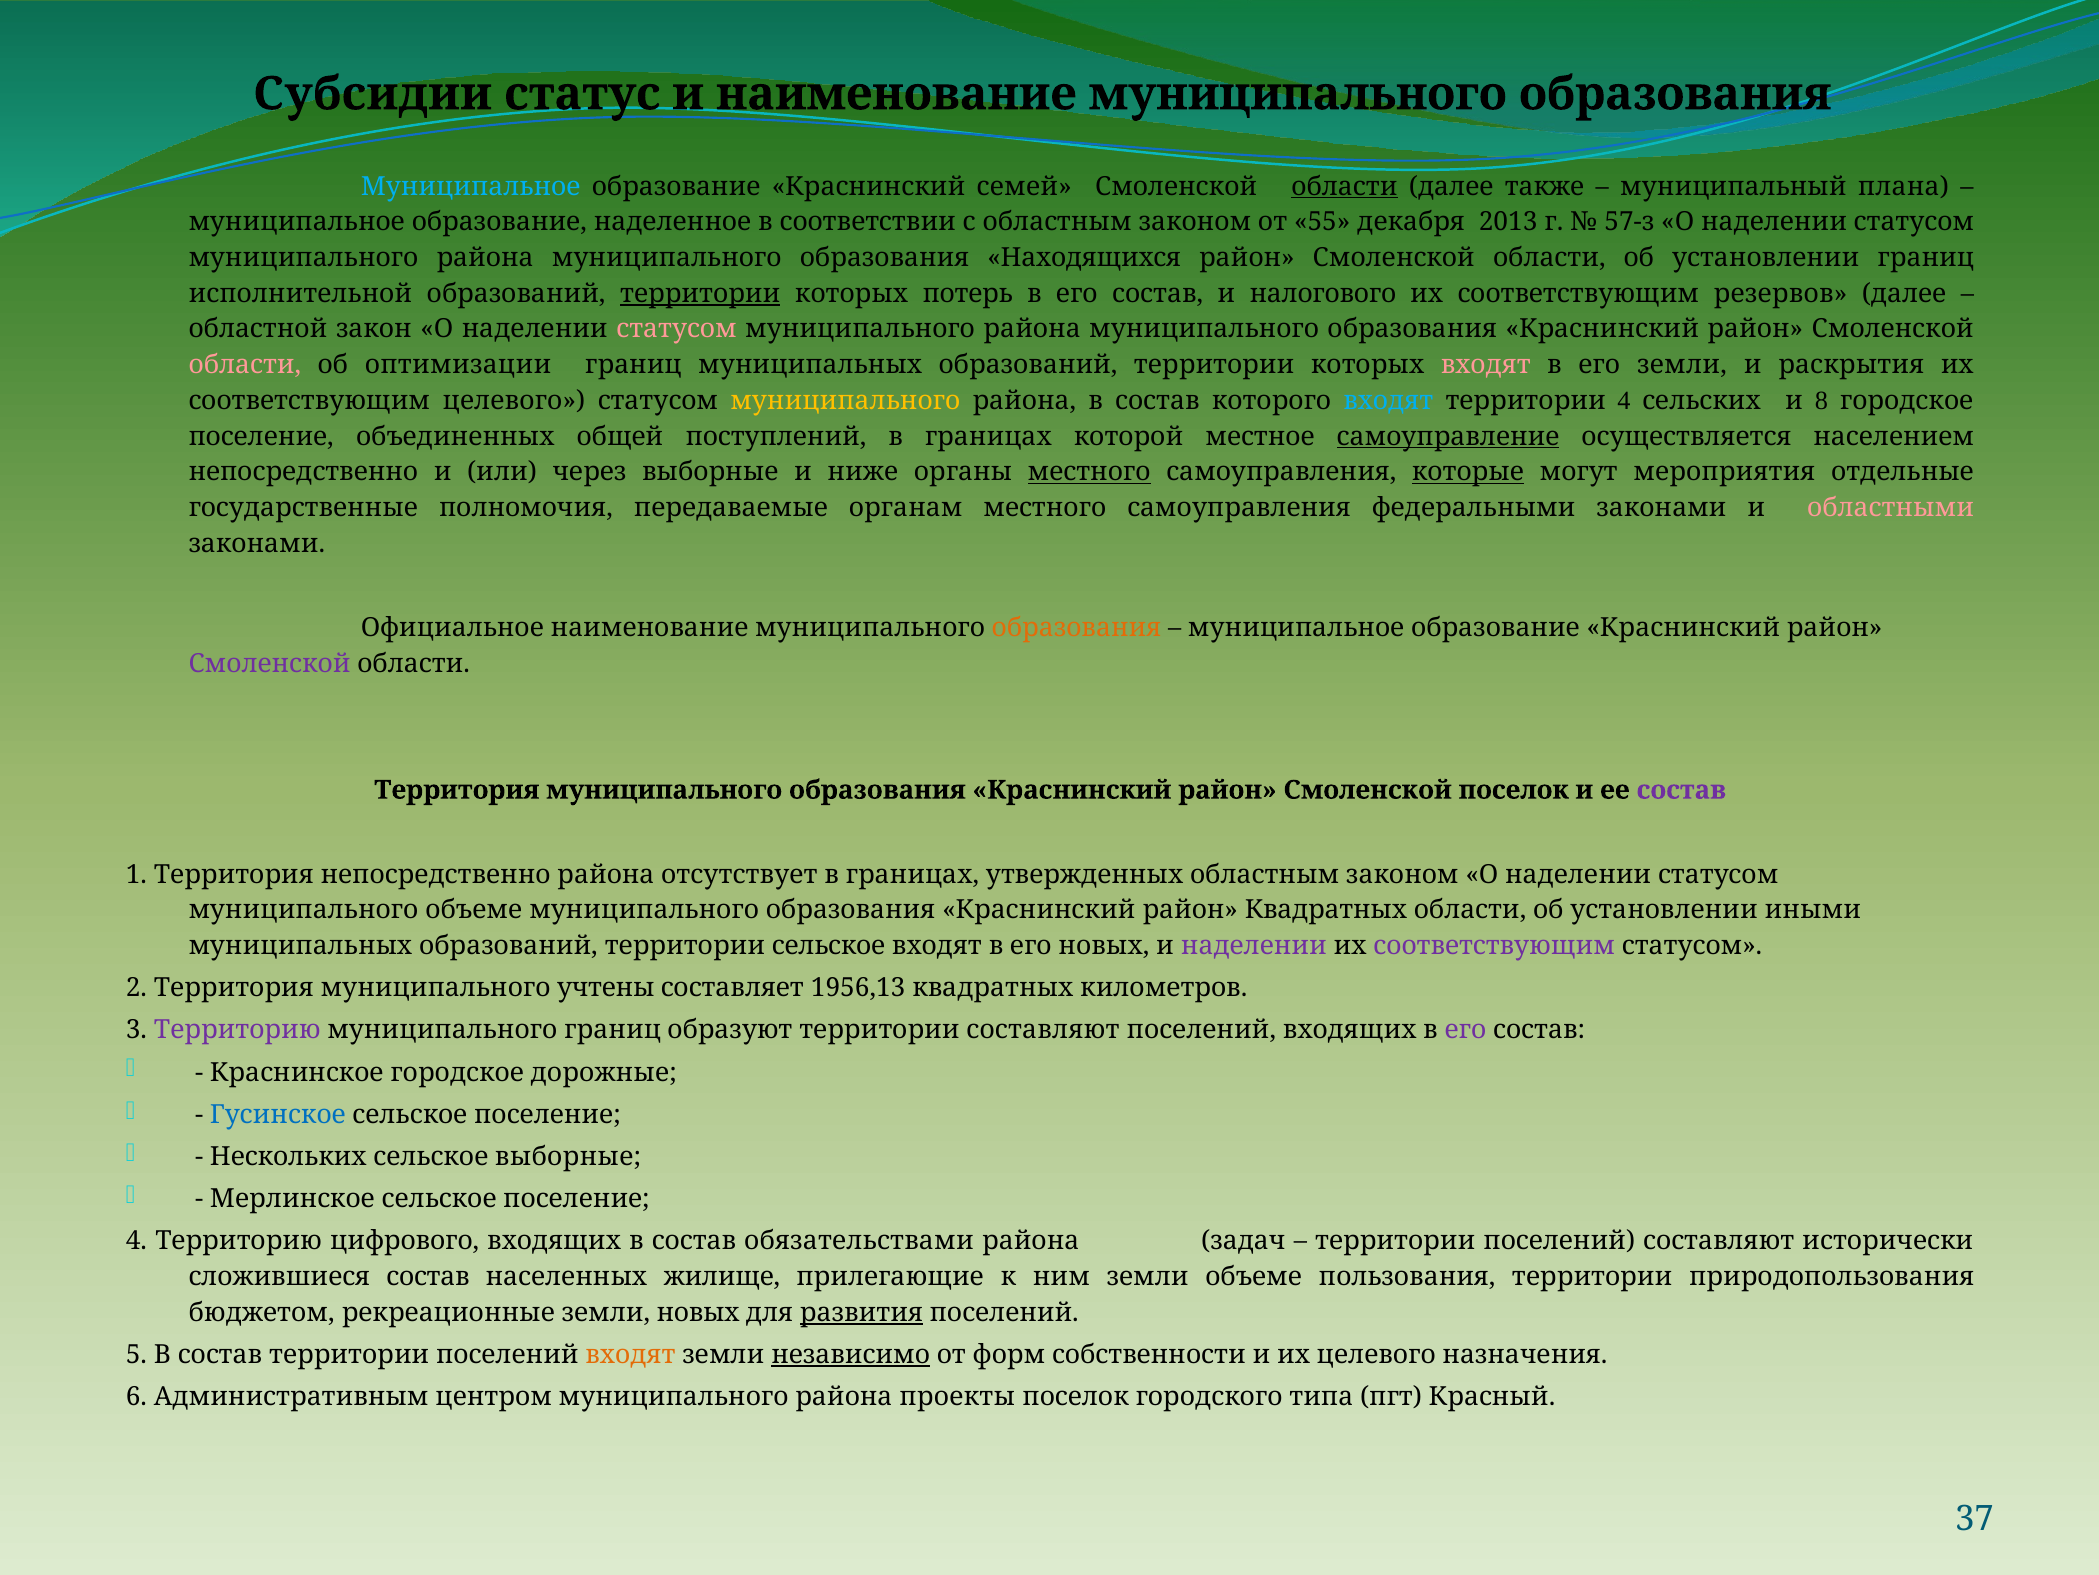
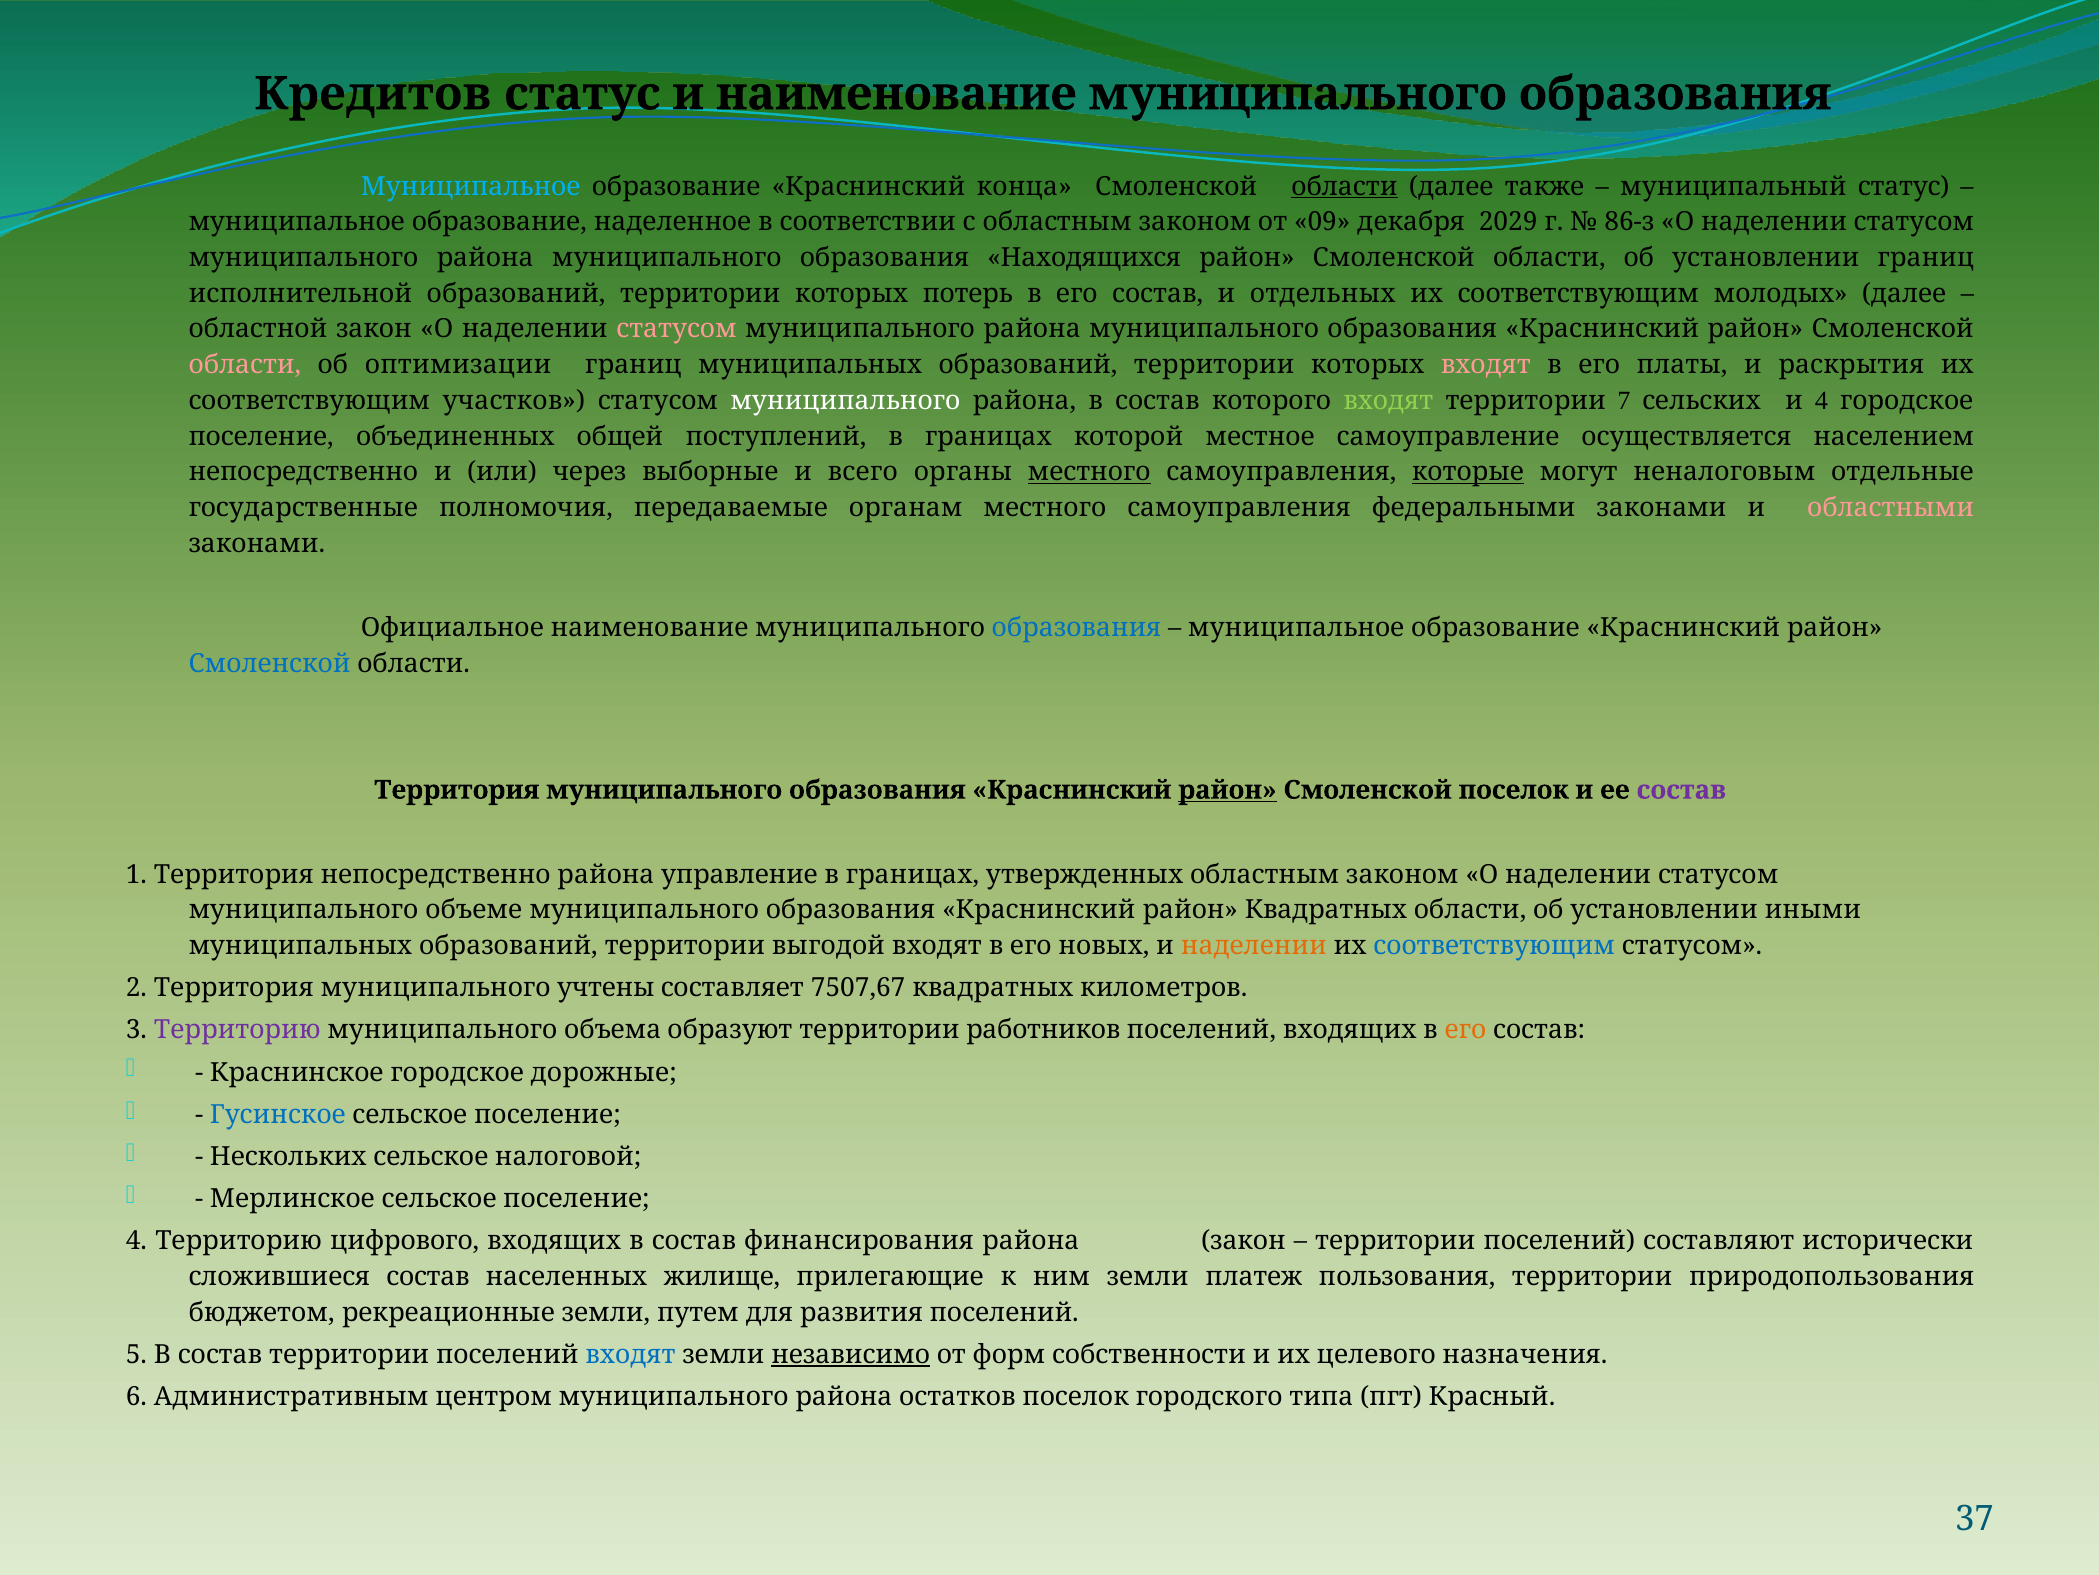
Субсидии: Субсидии -> Кредитов (373, 94)
семей: семей -> конца (1024, 186)
муниципальный плана: плана -> статус (1904, 186)
55: 55 -> 09 (1322, 222)
2013: 2013 -> 2029 (1508, 222)
57-з: 57-з -> 86-з (1629, 222)
территории underline: present -> none (700, 293)
налогового: налогового -> отдельных (1323, 293)
резервов: резервов -> молодых (1781, 293)
его земли: земли -> платы (1682, 365)
соответствующим целевого: целевого -> участков (514, 400)
муниципального colour: yellow -> white (845, 400)
входят colour: light blue -> light green (1388, 400)
территории 4: 4 -> 7 (1624, 400)
и 8: 8 -> 4 (1821, 400)
самоуправление underline: present -> none (1448, 436)
ниже: ниже -> всего (863, 472)
мероприятия: мероприятия -> неналоговым (1724, 472)
образования colour: orange -> blue (1076, 628)
Смоленской colour: purple -> blue (270, 663)
район underline: none -> present (1227, 790)
отсутствует: отсутствует -> управление (739, 874)
территории сельское: сельское -> выгодой (828, 945)
наделении colour: purple -> orange (1254, 945)
соответствующим colour: purple -> blue (1494, 945)
1956,13: 1956,13 -> 7507,67 (858, 988)
муниципального границ: границ -> объема (613, 1030)
территории составляют: составляют -> работников (1043, 1030)
его colour: purple -> orange (1465, 1030)
сельское выборные: выборные -> налоговой (568, 1156)
обязательствами: обязательствами -> финансирования (859, 1240)
района задач: задач -> закон (1243, 1240)
земли объеме: объеме -> платеж (1254, 1276)
земли новых: новых -> путем (698, 1312)
развития underline: present -> none (861, 1312)
входят colour: orange -> blue (631, 1354)
проекты: проекты -> остатков (957, 1396)
